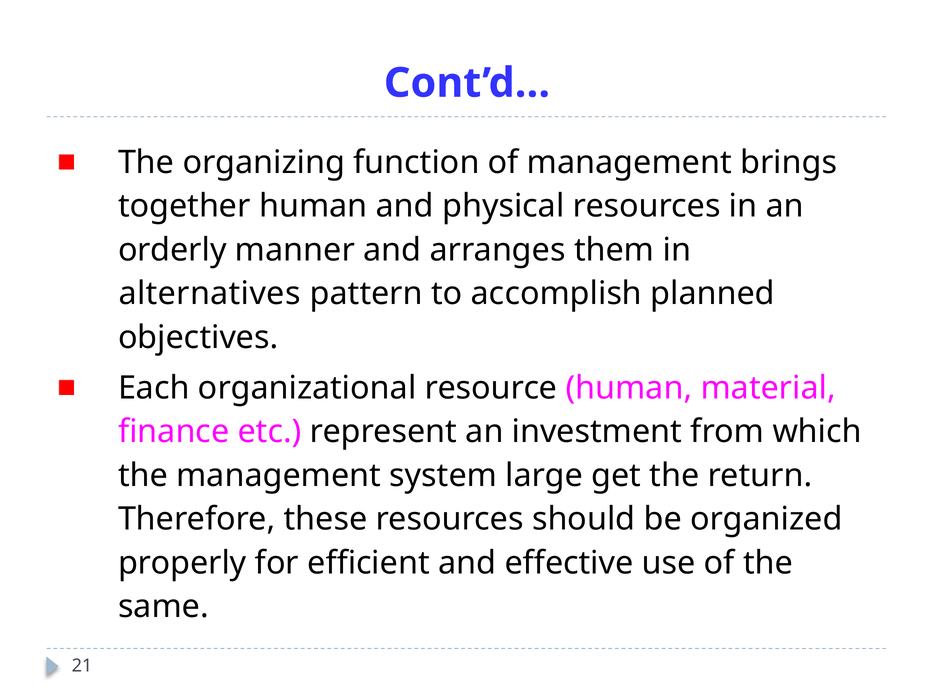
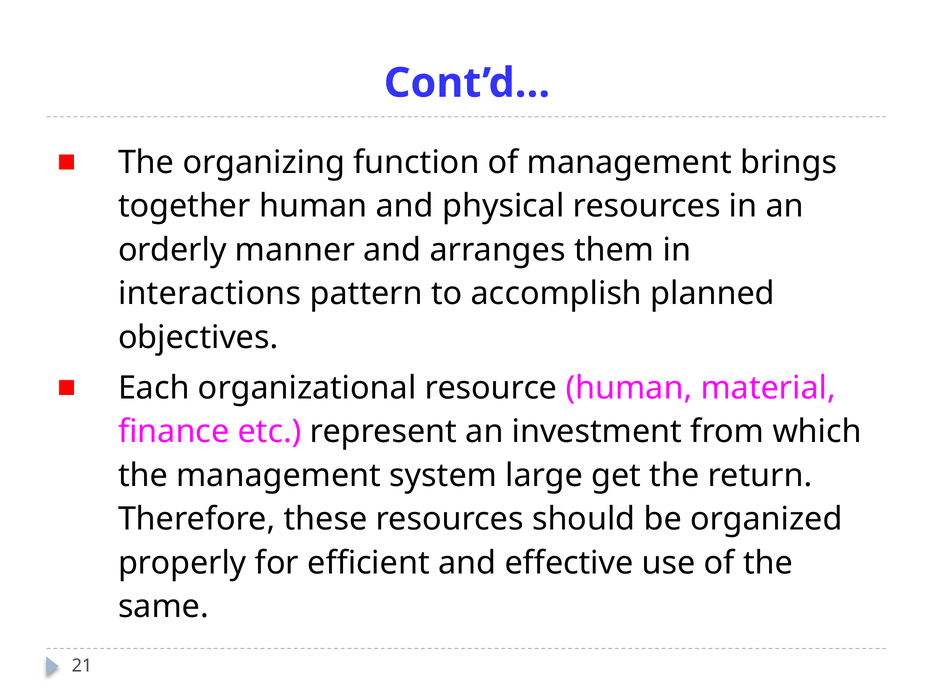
alternatives: alternatives -> interactions (210, 293)
